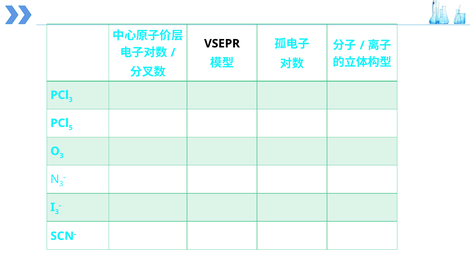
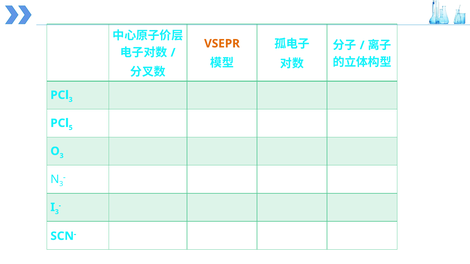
VSEPR colour: black -> orange (222, 44)
